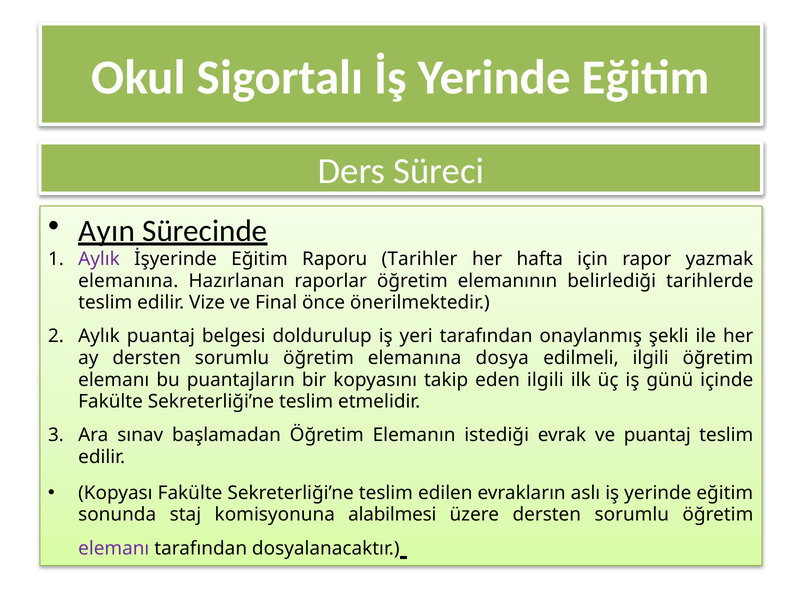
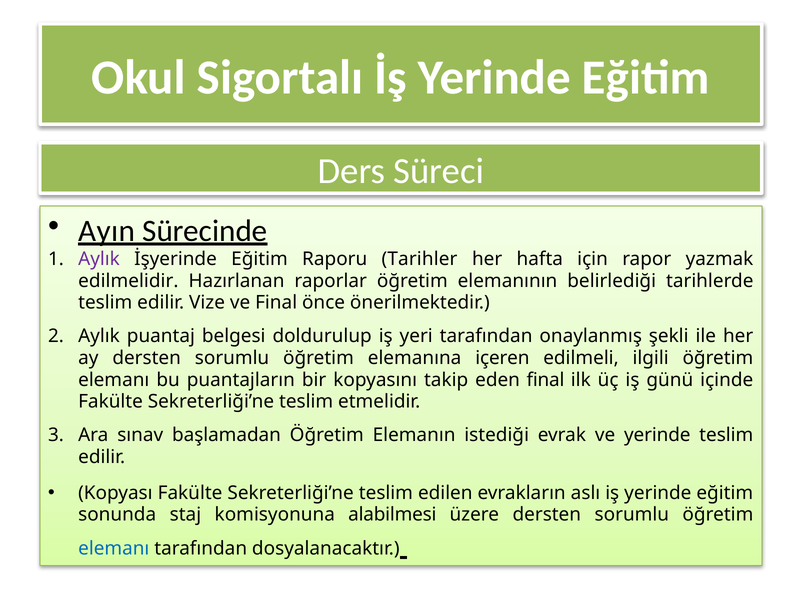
elemanına: elemanına -> edilmelidir (128, 281)
dosya: dosya -> içeren (502, 358)
eden ilgili: ilgili -> final (545, 380)
ve puantaj: puantaj -> yerinde (657, 436)
elemanı colour: purple -> blue (114, 549)
